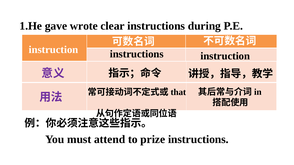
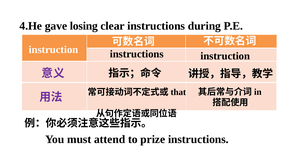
1.He: 1.He -> 4.He (31, 26)
wrote: wrote -> losing (84, 26)
